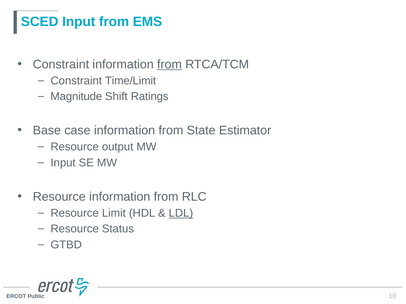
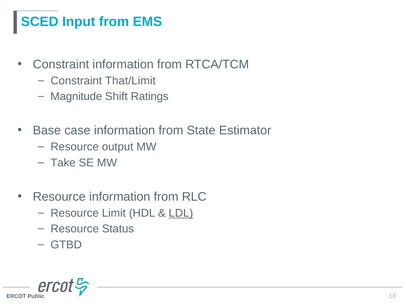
from underline: present -> none (169, 64)
Time/Limit: Time/Limit -> That/Limit (130, 81)
Input: Input -> Take (63, 163)
